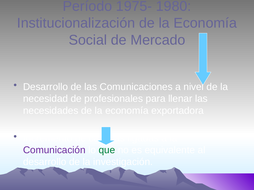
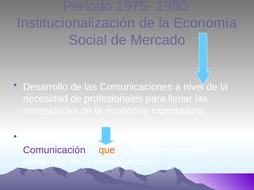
que colour: green -> orange (107, 150)
